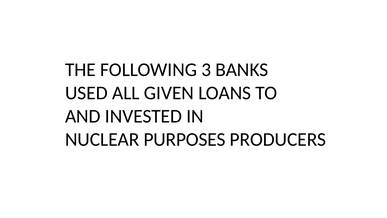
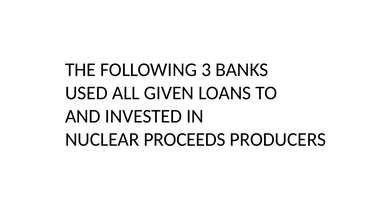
PURPOSES: PURPOSES -> PROCEEDS (185, 139)
